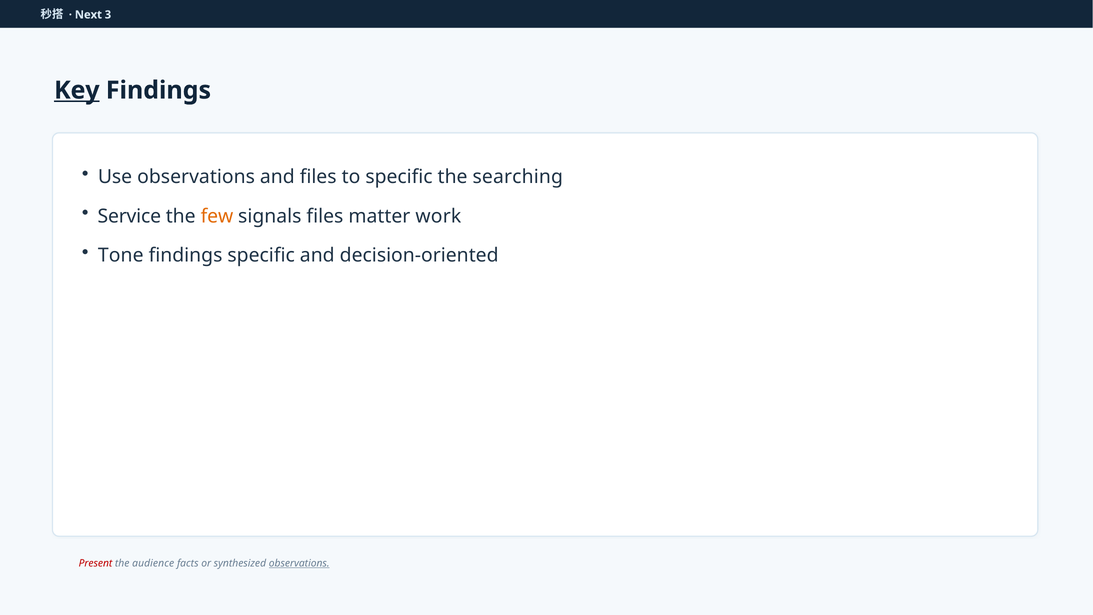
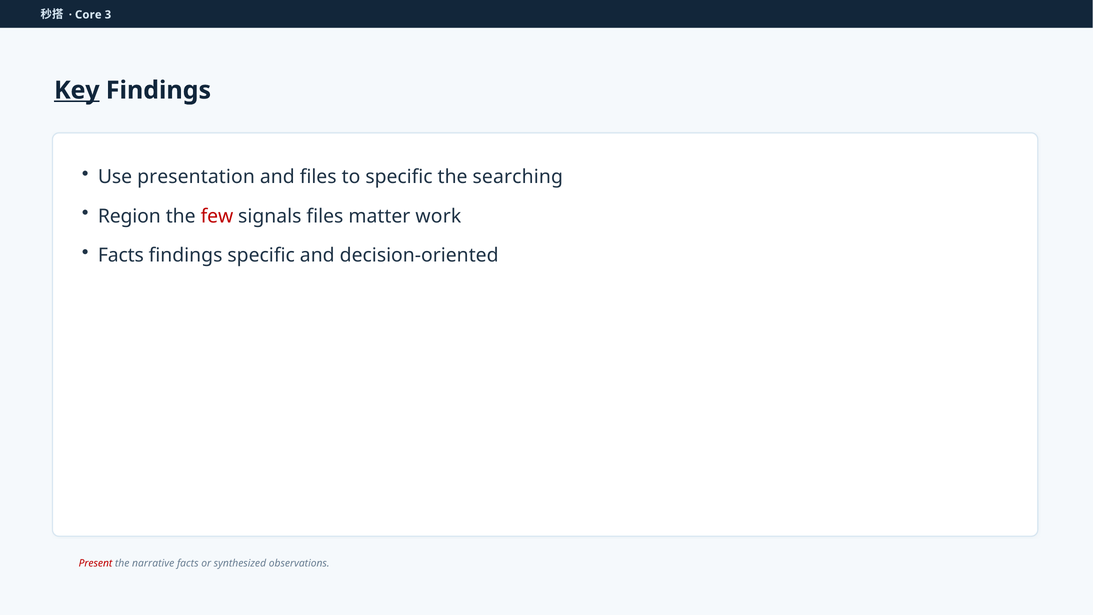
Next: Next -> Core (88, 15)
Use observations: observations -> presentation (196, 177)
Service: Service -> Region (129, 216)
few colour: orange -> red (217, 216)
Tone: Tone -> Facts (121, 255)
audience: audience -> narrative (153, 563)
observations underline: present -> none (299, 563)
